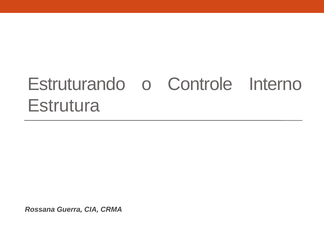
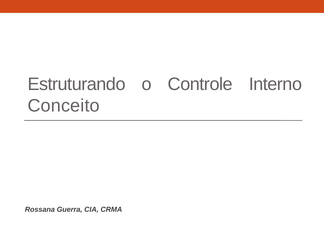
Estrutura: Estrutura -> Conceito (64, 106)
